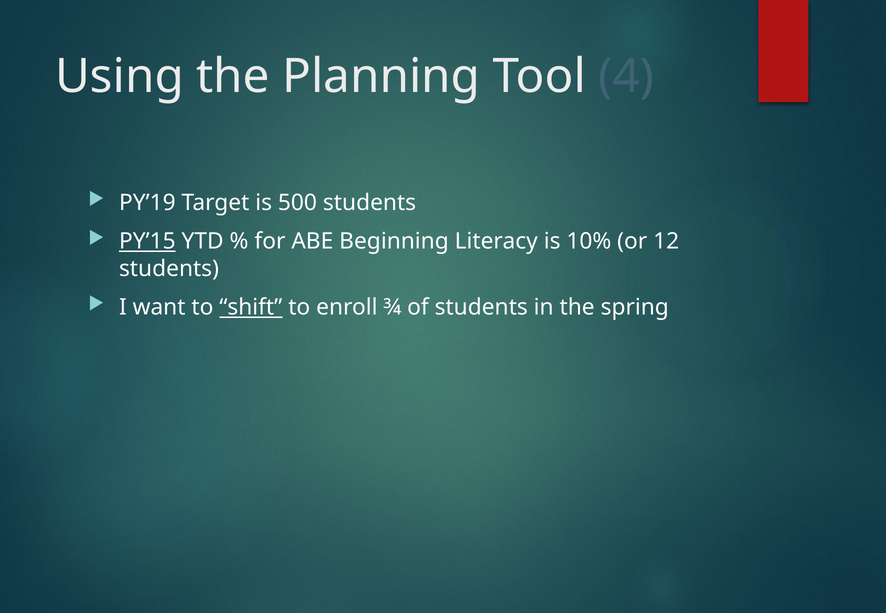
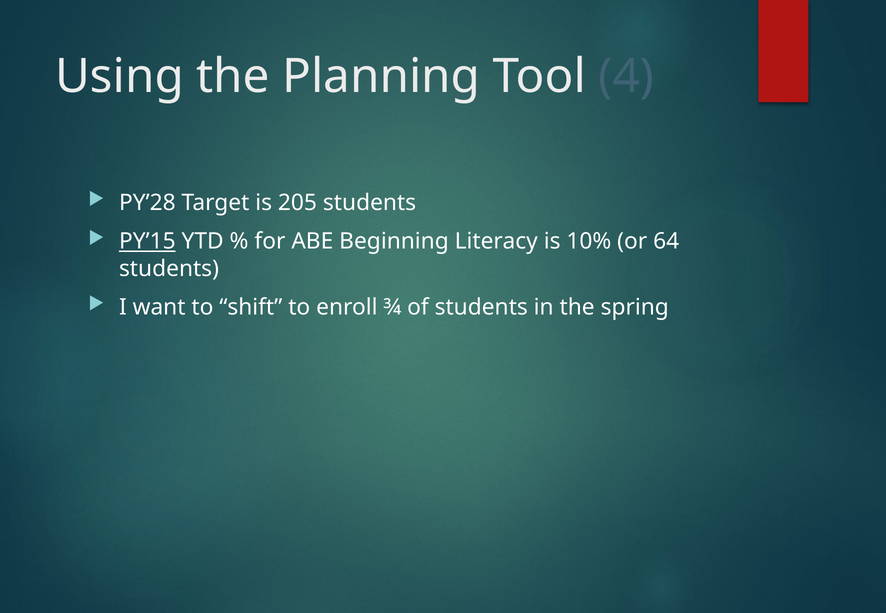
PY’19: PY’19 -> PY’28 (147, 203)
500: 500 -> 205 (297, 203)
12: 12 -> 64 (666, 242)
shift underline: present -> none (251, 307)
